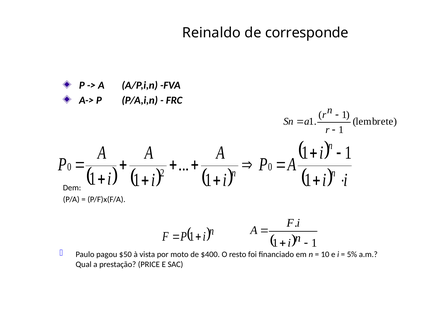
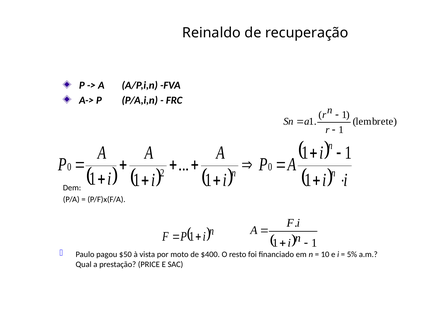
corresponde: corresponde -> recuperação (307, 33)
